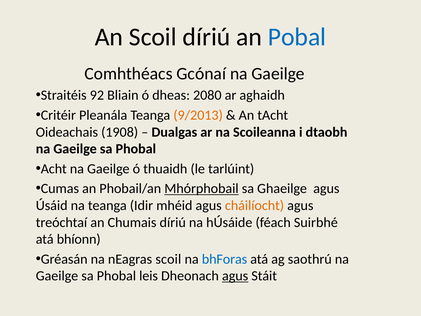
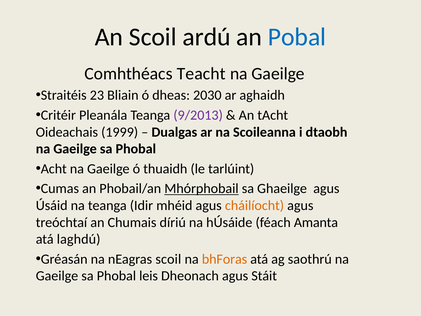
Scoil díriú: díriú -> ardú (207, 37)
Gcónaí: Gcónaí -> Teacht (201, 73)
92: 92 -> 23 (97, 95)
2080: 2080 -> 2030 (207, 95)
9/2013 colour: orange -> purple (198, 115)
1908: 1908 -> 1999 (120, 132)
Suirbhé: Suirbhé -> Amanta (316, 222)
bhíonn: bhíonn -> laghdú (79, 239)
bhForas colour: blue -> orange (225, 259)
agus underline: present -> none (235, 276)
